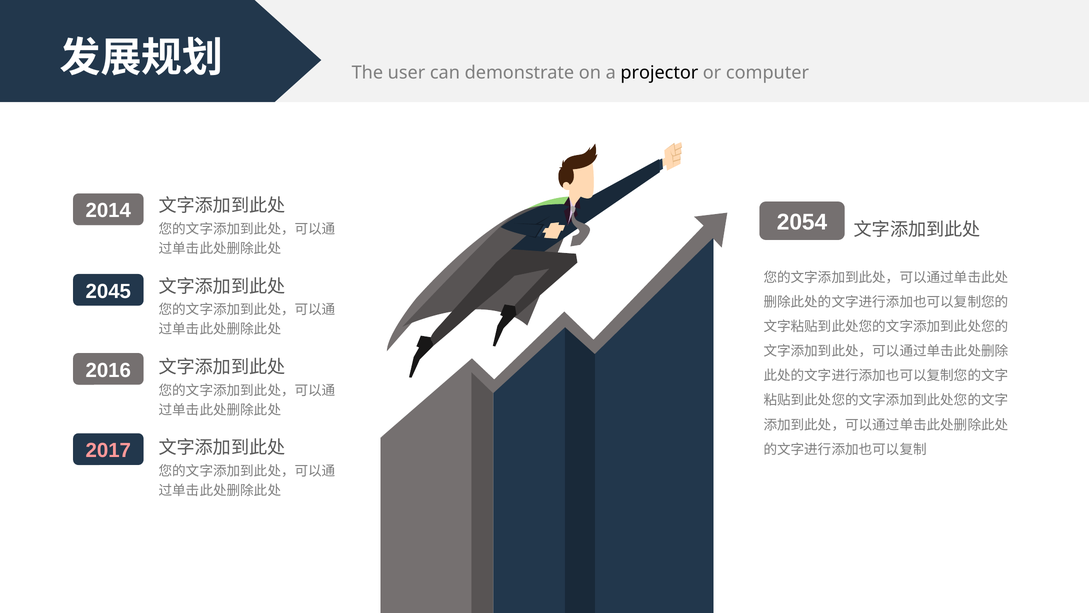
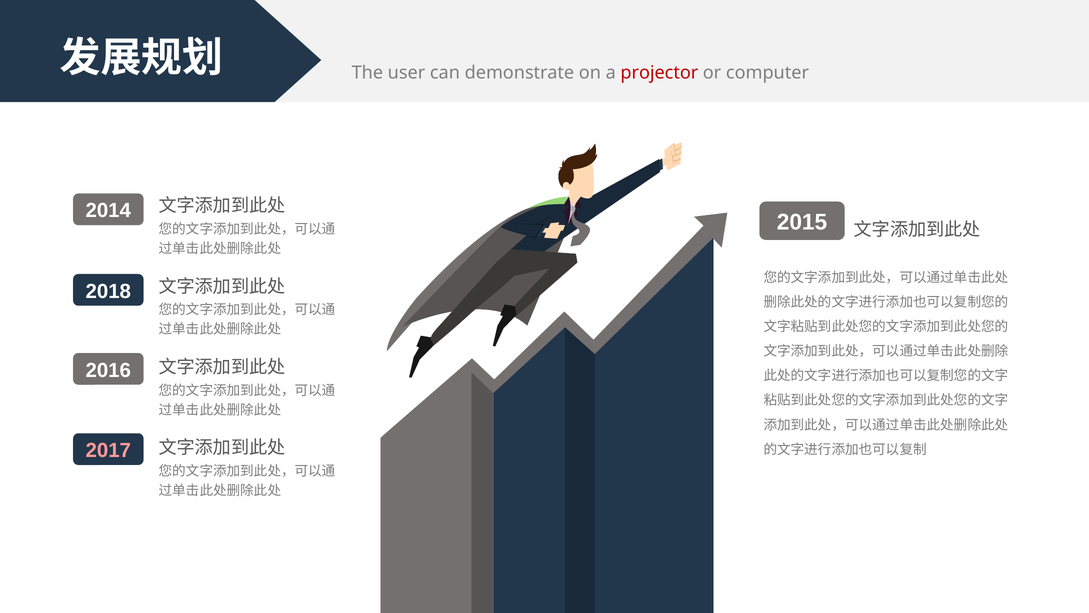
projector colour: black -> red (659, 73)
2054: 2054 -> 2015 (802, 222)
2045: 2045 -> 2018 (108, 291)
